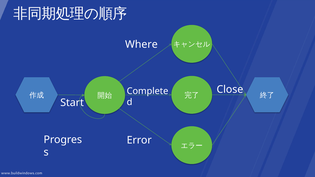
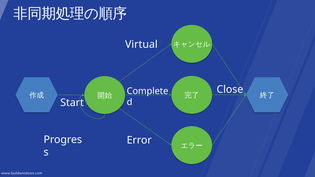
Where: Where -> Virtual (141, 45)
